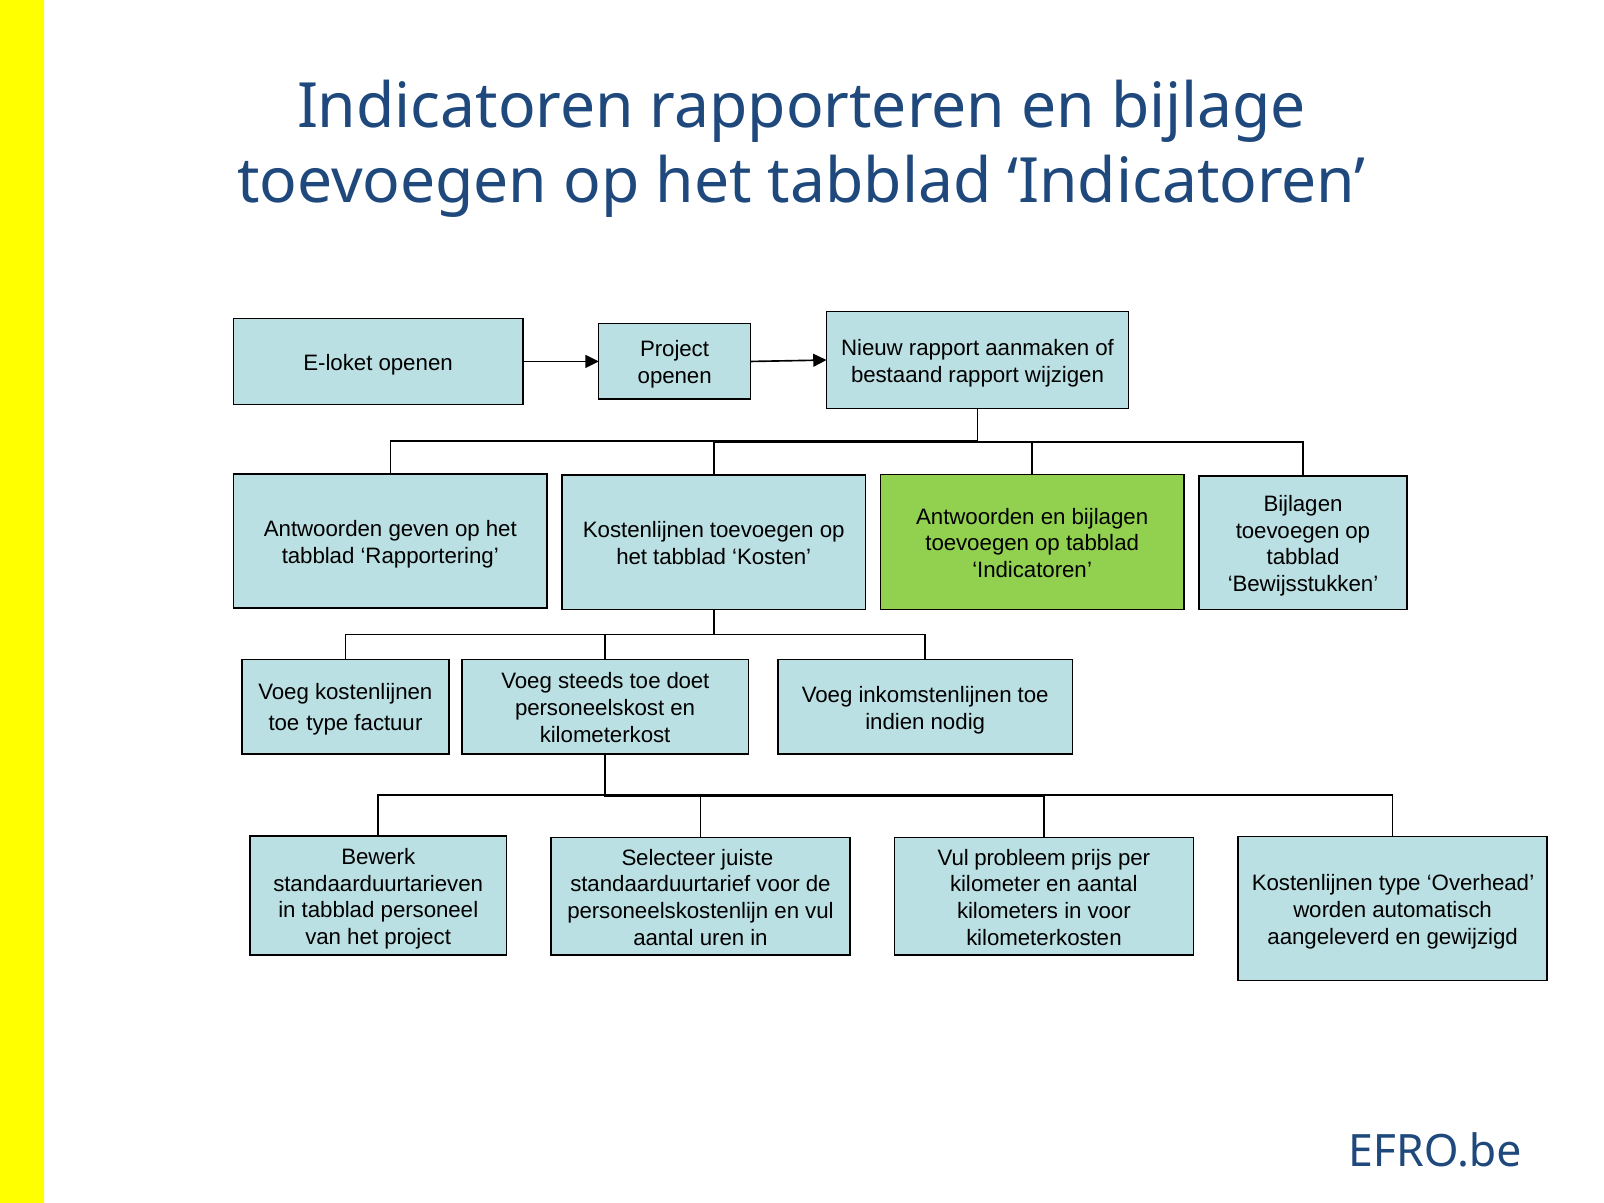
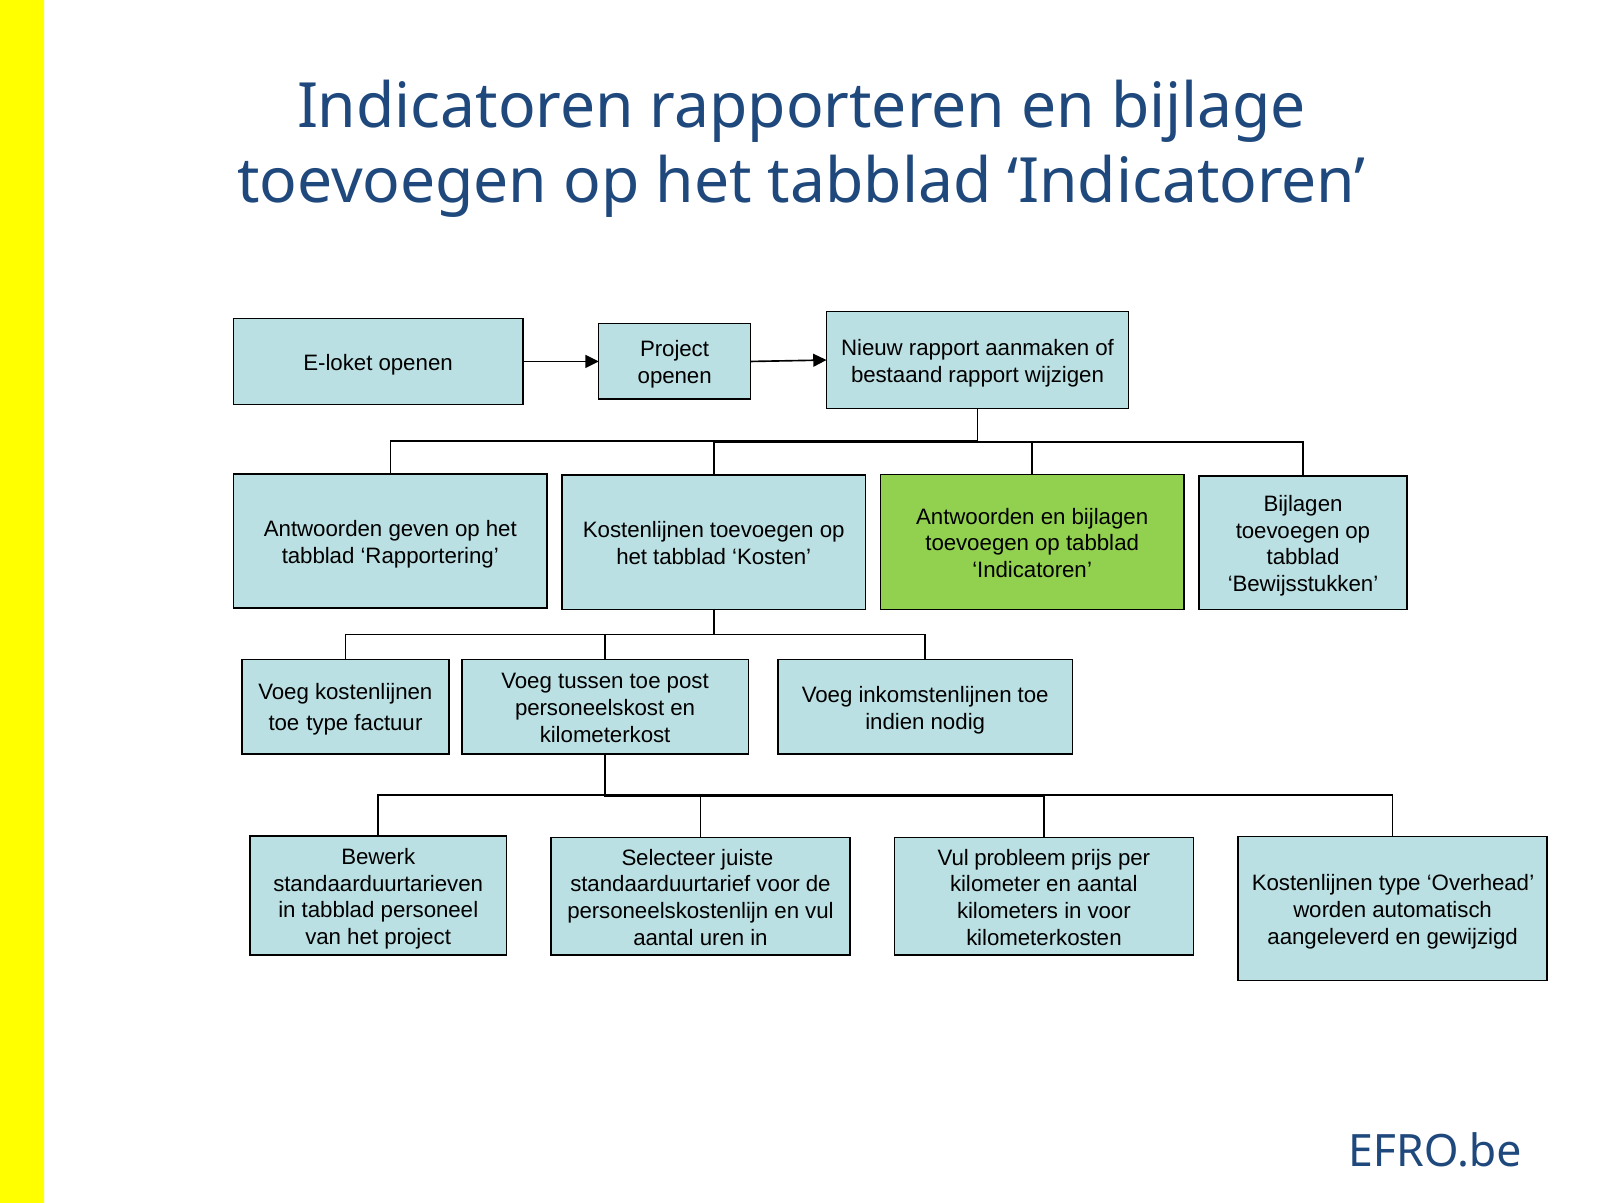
steeds: steeds -> tussen (591, 682)
doet: doet -> post (688, 682)
